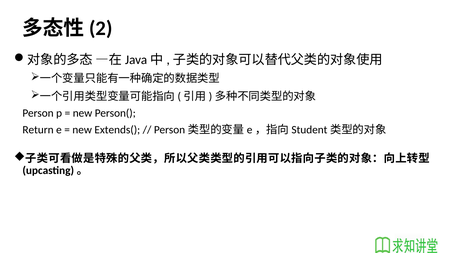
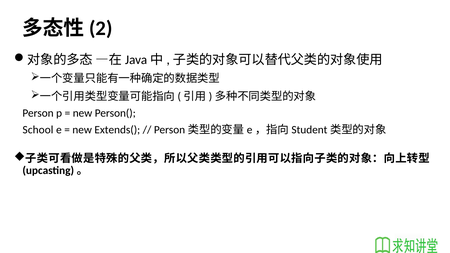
Return: Return -> School (38, 130)
